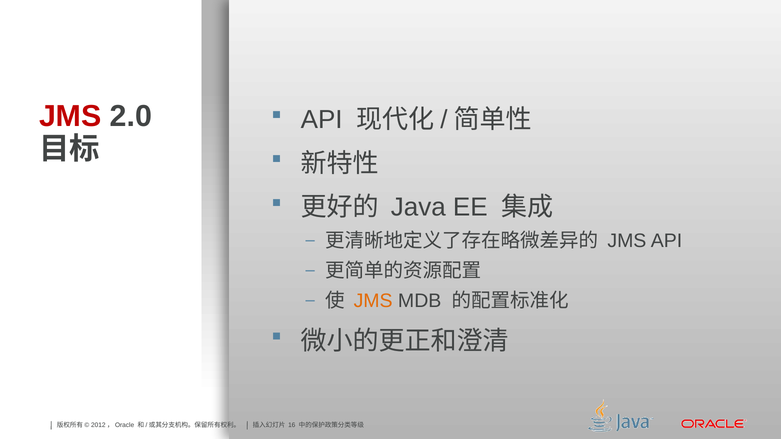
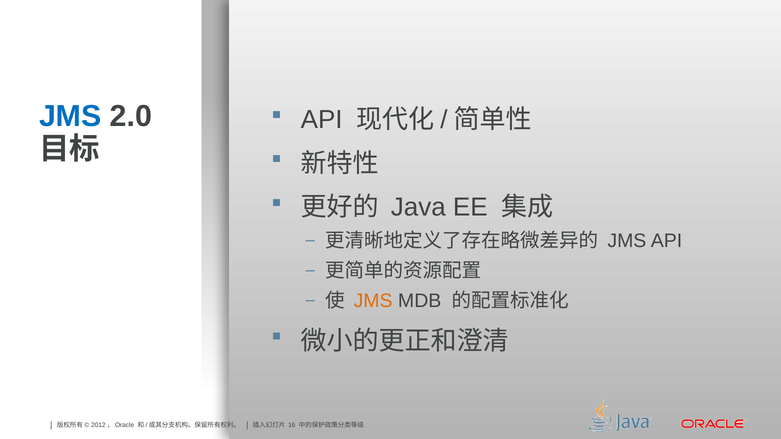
JMS colour: red -> blue (70, 116)
